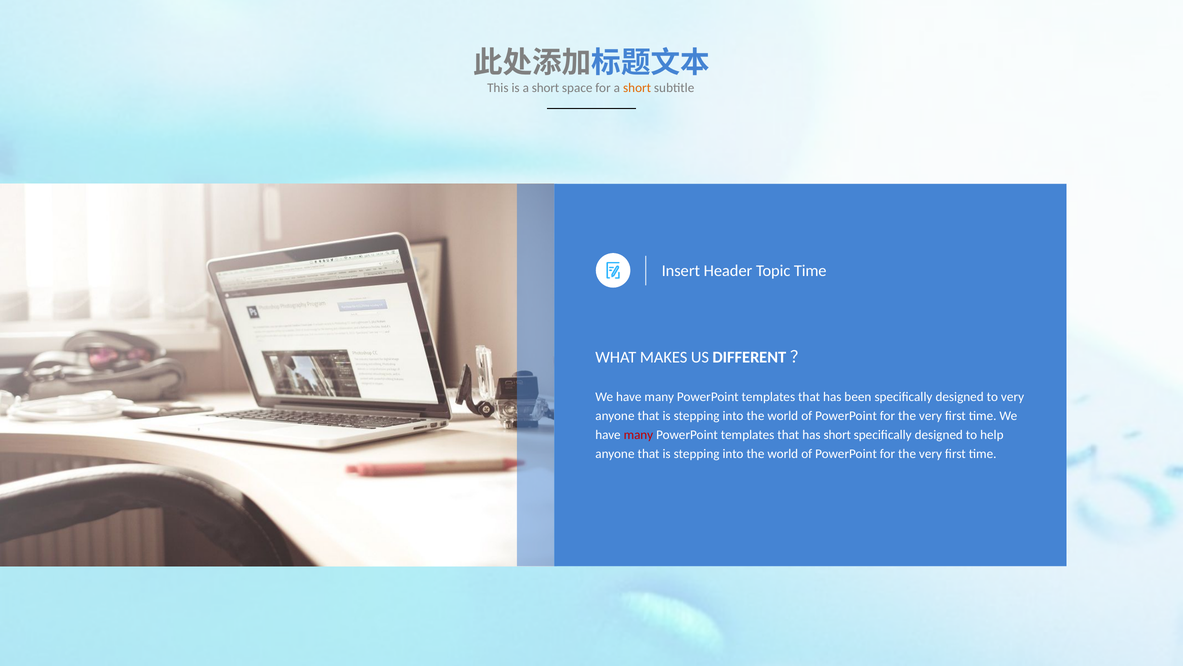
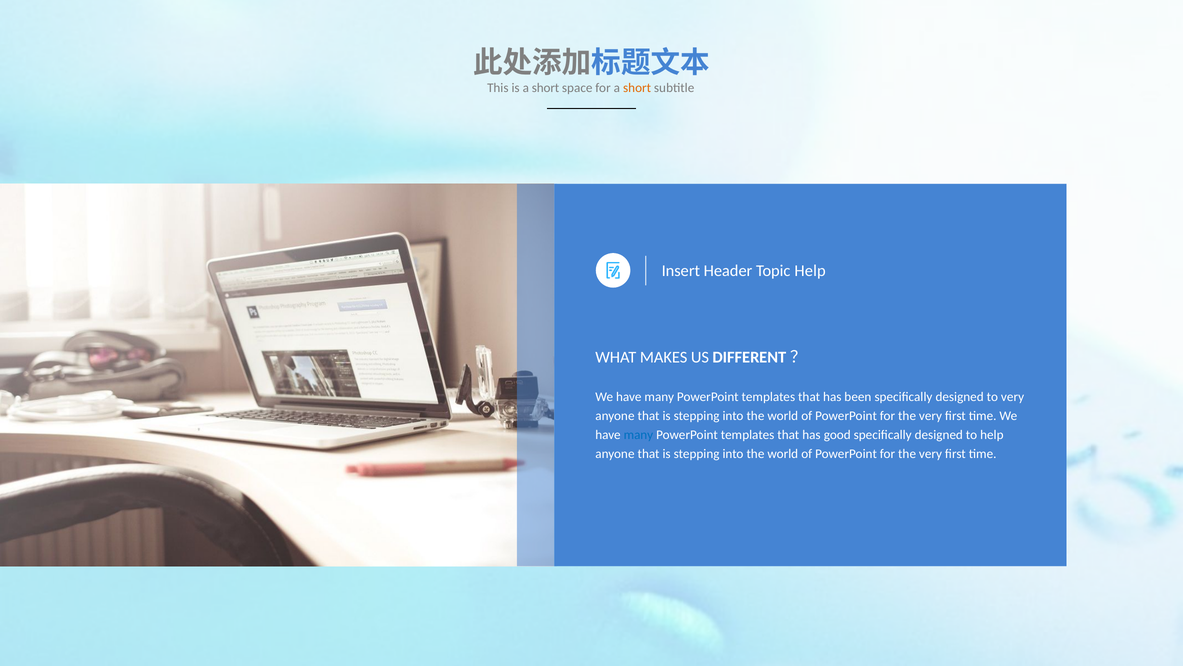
Topic Time: Time -> Help (810, 271)
many colour: red -> blue (638, 434)
has short: short -> good (837, 434)
